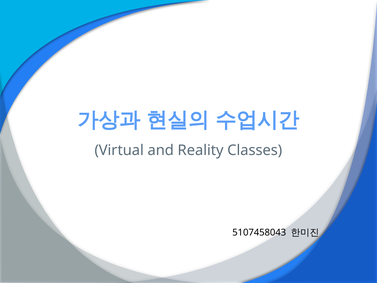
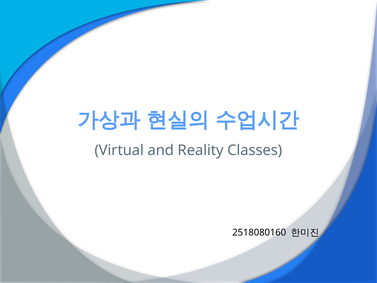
5107458043: 5107458043 -> 2518080160 (259, 232)
